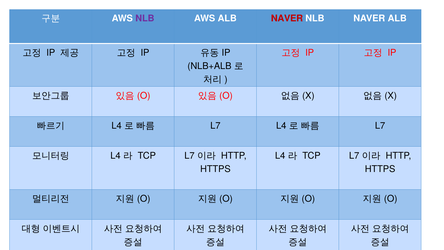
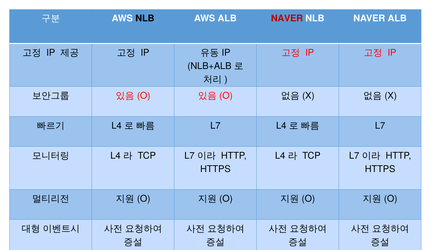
NLB colour: purple -> black (145, 19)
